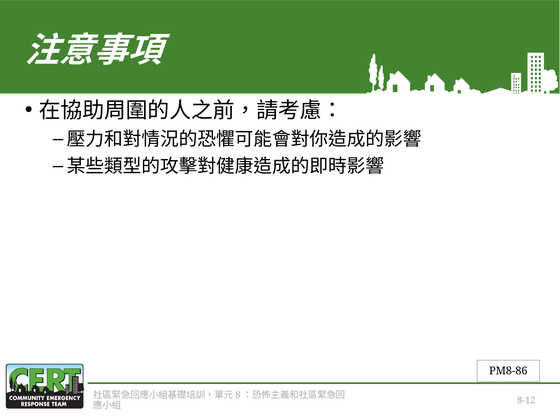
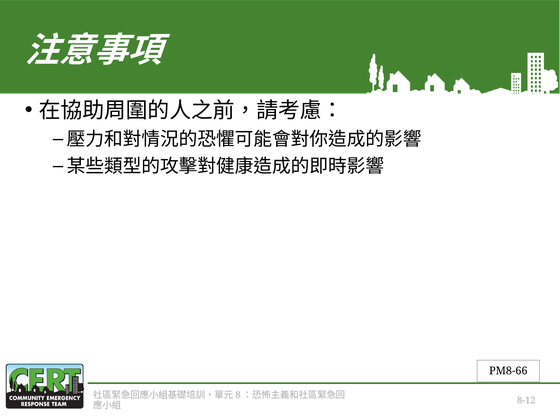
PM8-86: PM8-86 -> PM8-66 (508, 371)
